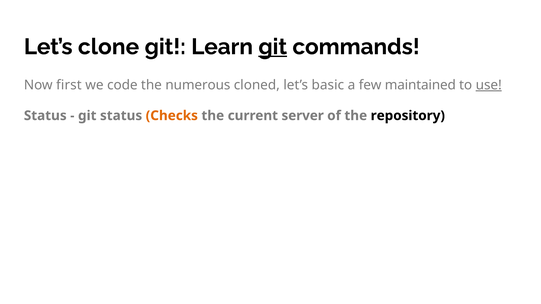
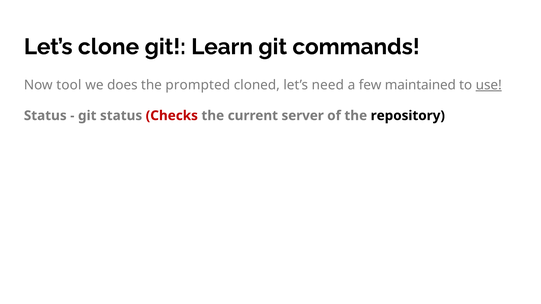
git underline: present -> none (273, 47)
first: first -> tool (69, 85)
code: code -> does (122, 85)
numerous: numerous -> prompted (198, 85)
basic: basic -> need (328, 85)
Checks colour: orange -> red (172, 116)
